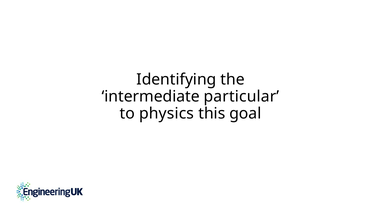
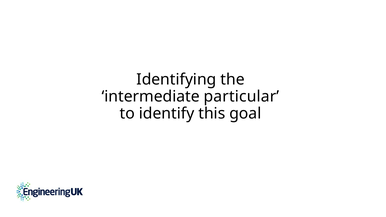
physics: physics -> identify (167, 113)
